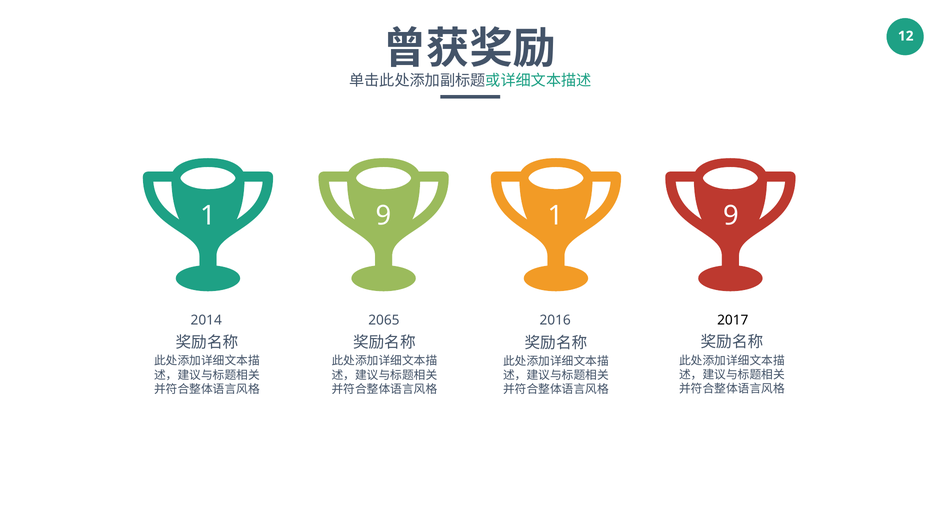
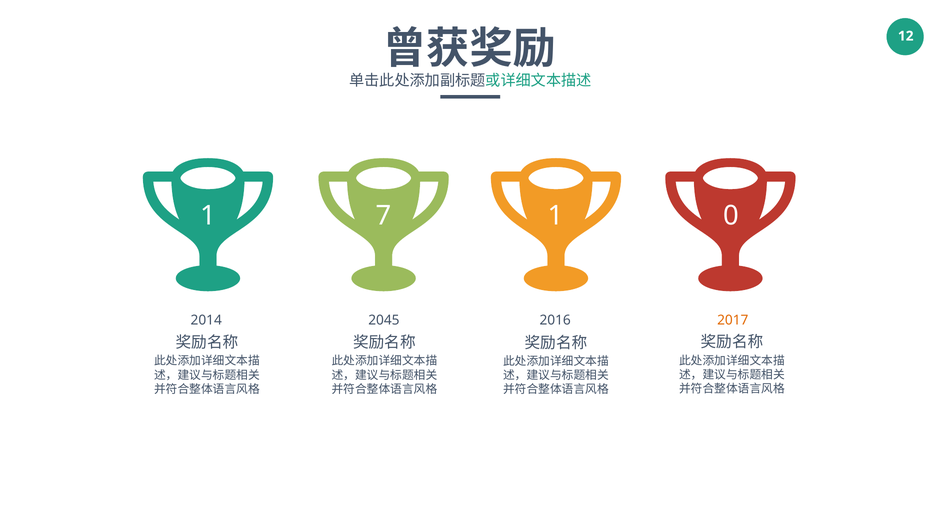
9: 9 -> 7 (384, 216)
9: 9 -> 0 (731, 216)
2065: 2065 -> 2045 (384, 321)
2017 colour: black -> orange (733, 321)
